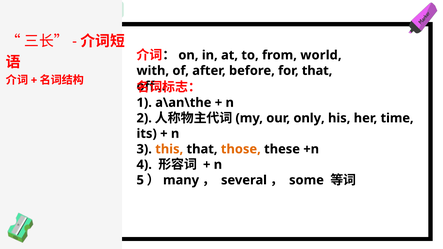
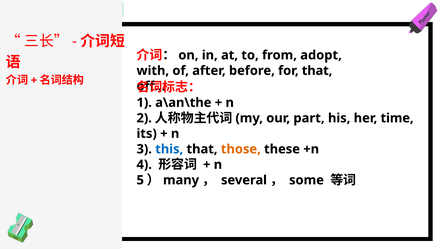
world: world -> adopt (321, 55)
only: only -> part (309, 118)
this colour: orange -> blue (169, 149)
